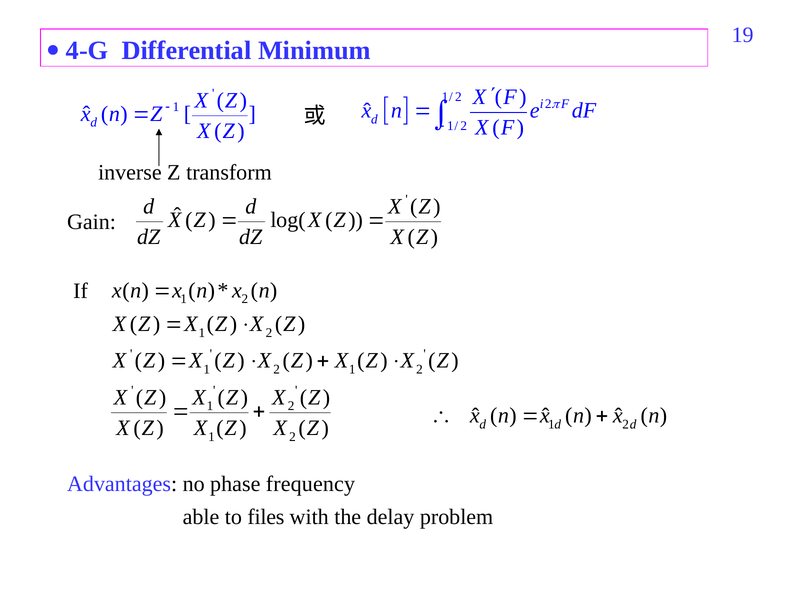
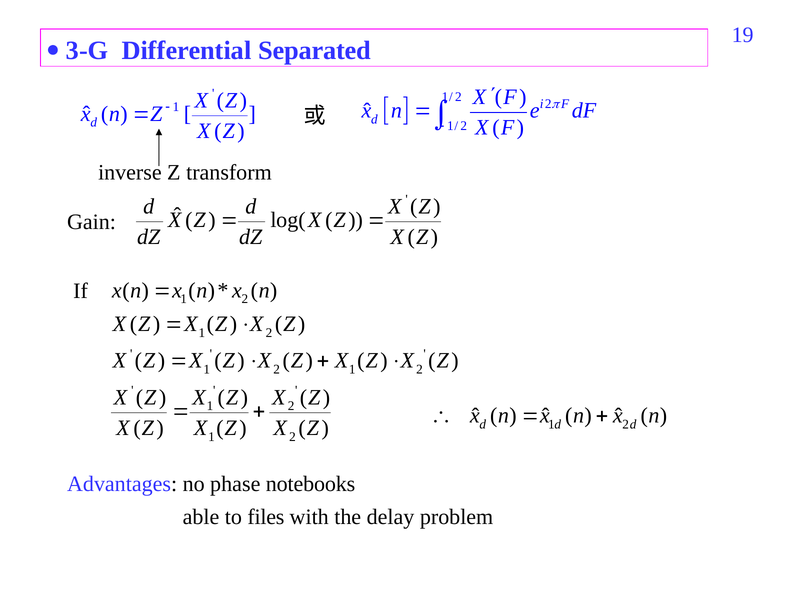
4-G: 4-G -> 3-G (87, 51)
Minimum: Minimum -> Separated (315, 51)
frequency: frequency -> notebooks (311, 484)
